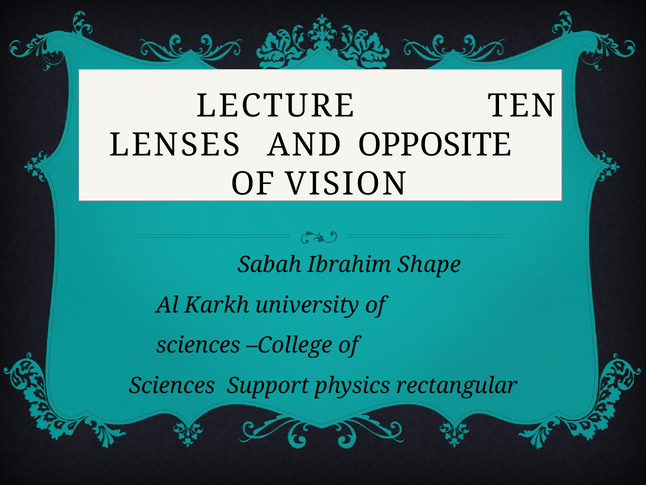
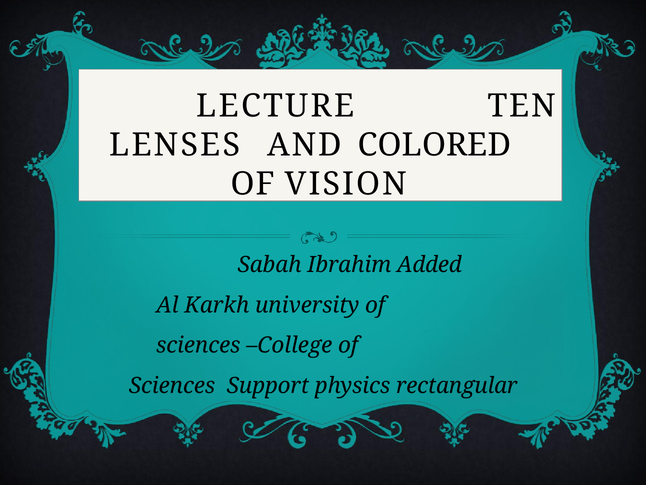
OPPOSITE: OPPOSITE -> COLORED (434, 145)
Shape: Shape -> Added (429, 264)
